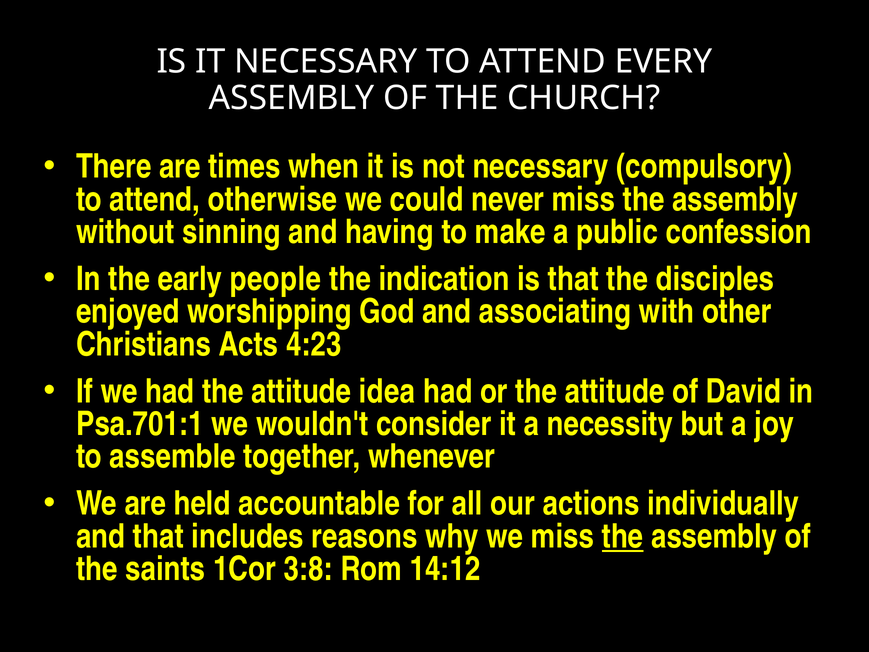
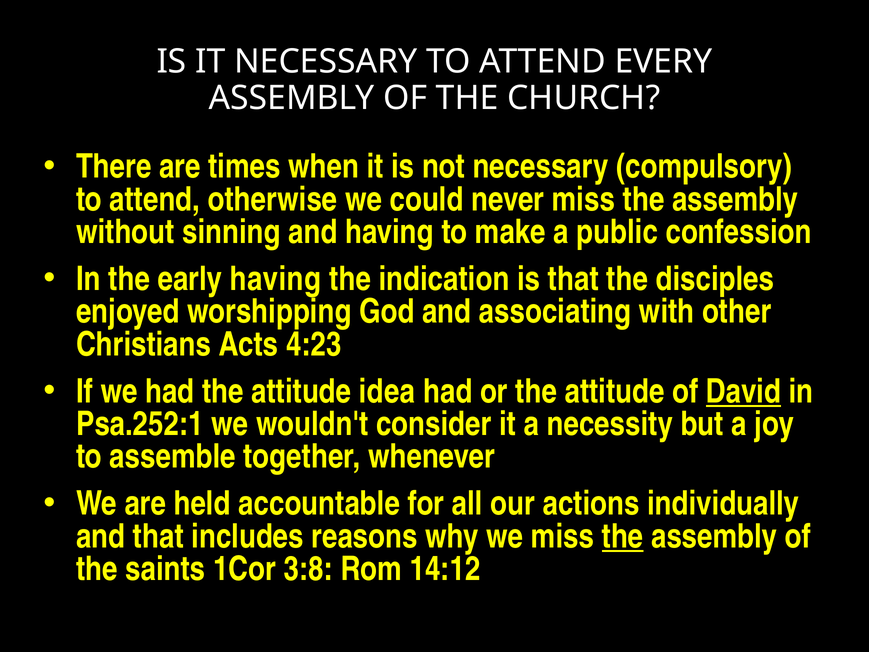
early people: people -> having (275, 279)
David underline: none -> present (743, 391)
Psa.701:1: Psa.701:1 -> Psa.252:1 (140, 424)
